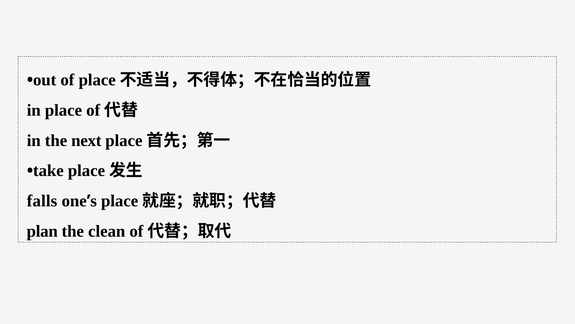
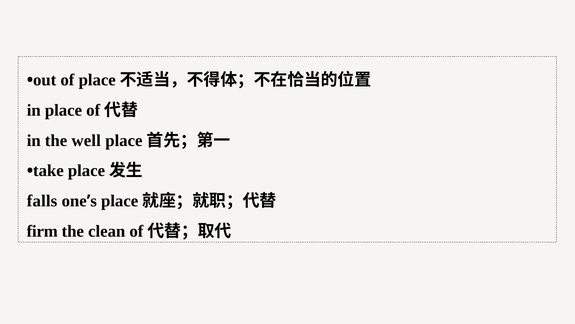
next: next -> well (86, 140)
plan: plan -> firm (42, 231)
